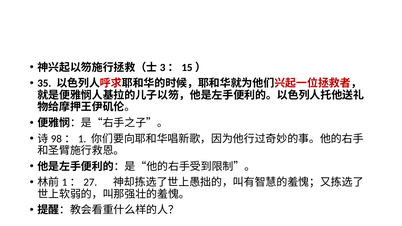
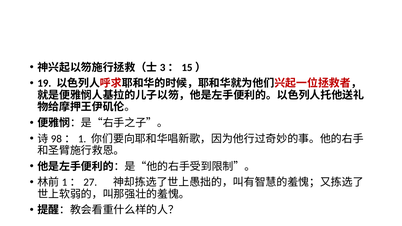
35: 35 -> 19 (44, 83)
